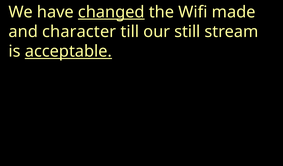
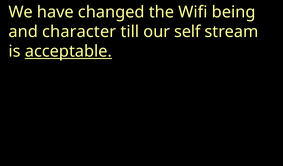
changed underline: present -> none (111, 12)
made: made -> being (234, 12)
still: still -> self (187, 32)
